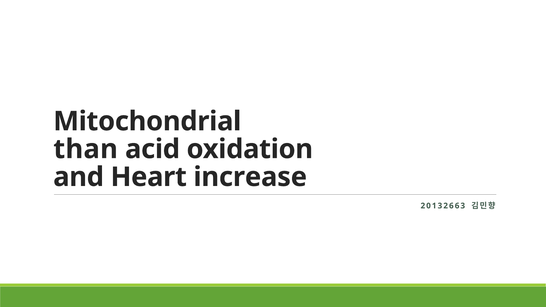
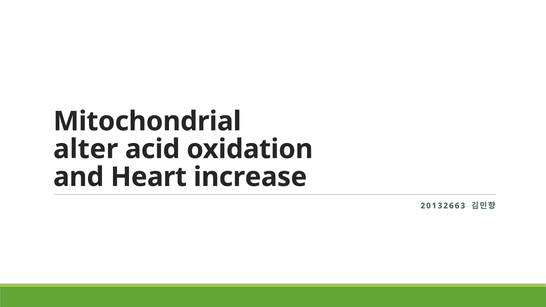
than: than -> alter (86, 149)
